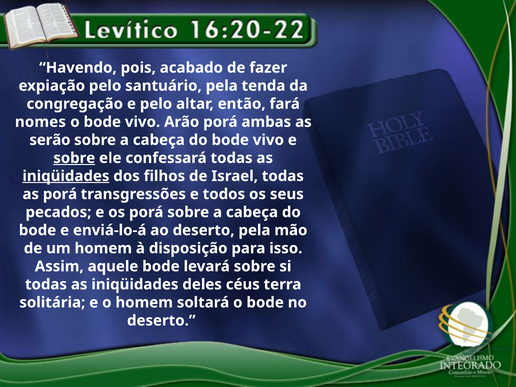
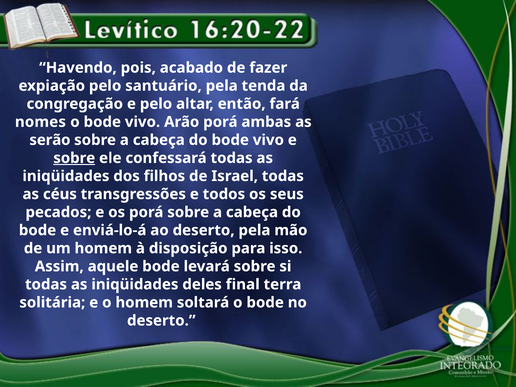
iniqüidades underline: present -> none (66, 176)
as porá: porá -> céus (60, 194)
céus: céus -> final (243, 284)
